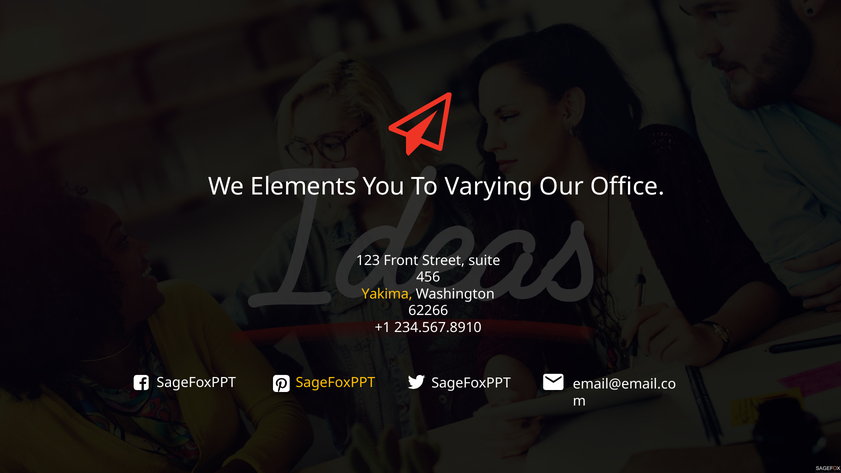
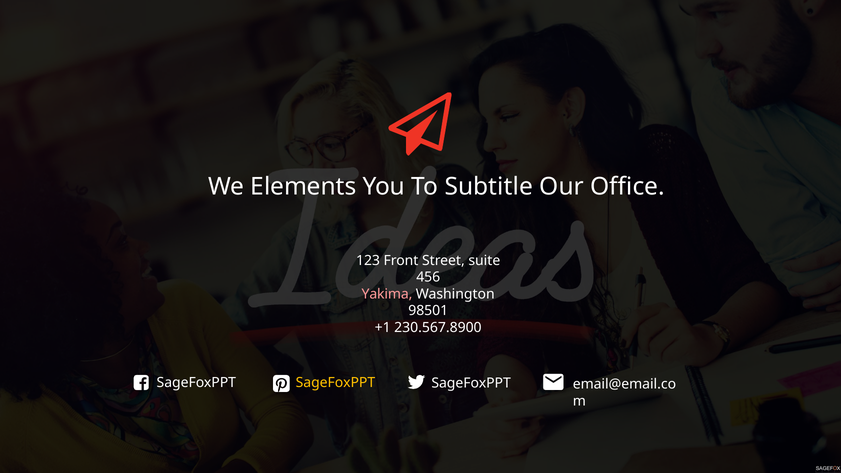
Varying: Varying -> Subtitle (489, 187)
Yakima colour: yellow -> pink (387, 294)
62266: 62266 -> 98501 (428, 311)
234.567.8910: 234.567.8910 -> 230.567.8900 (438, 328)
